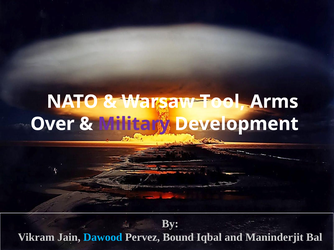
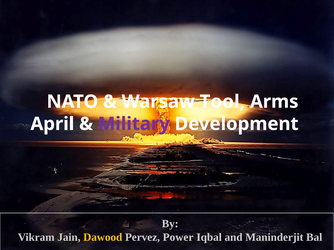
Over: Over -> April (52, 124)
Dawood colour: light blue -> yellow (103, 238)
Bound: Bound -> Power (178, 238)
